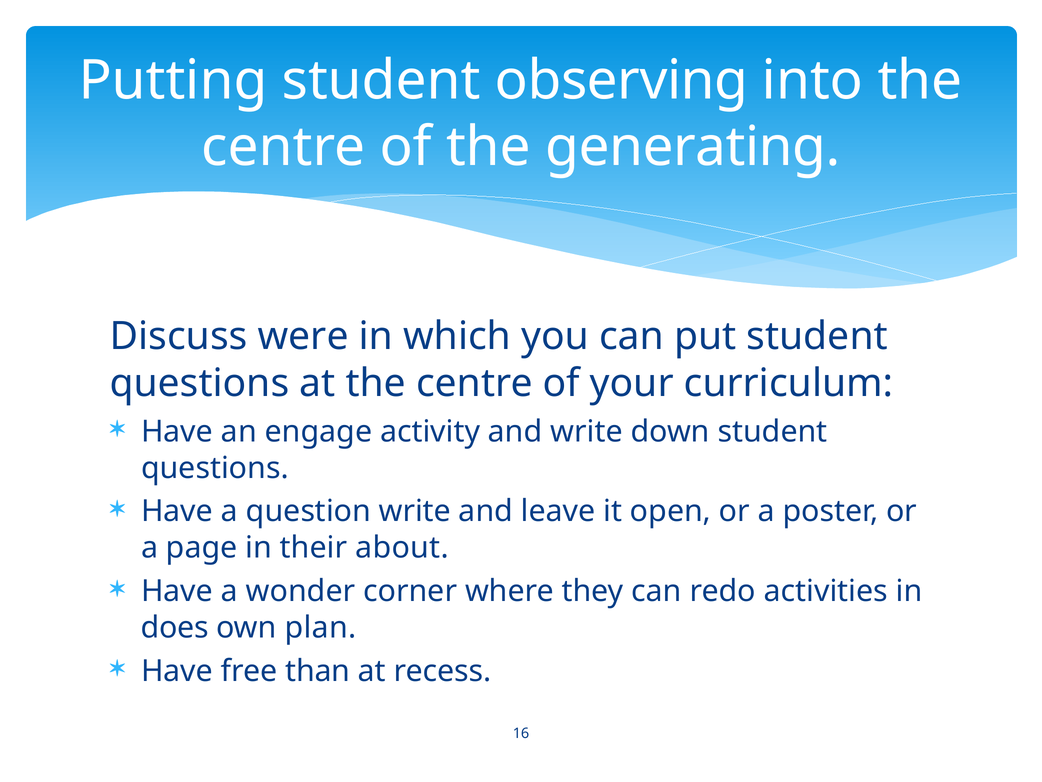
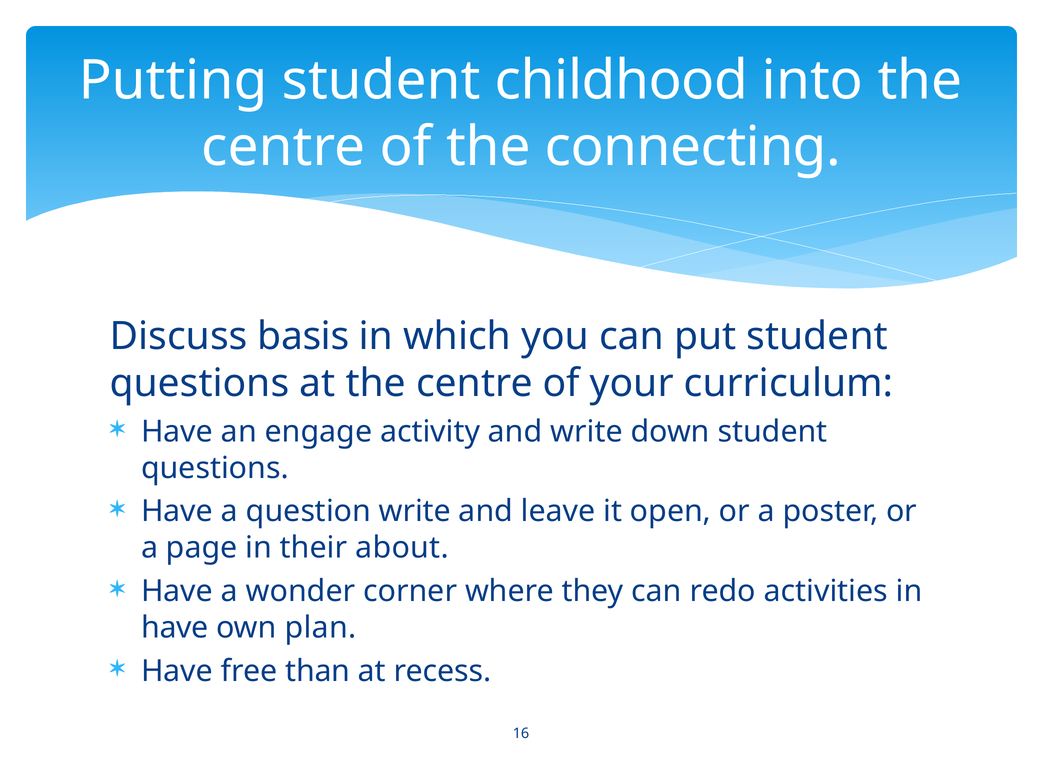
observing: observing -> childhood (622, 81)
generating: generating -> connecting (693, 147)
were: were -> basis (303, 336)
does: does -> have (175, 627)
